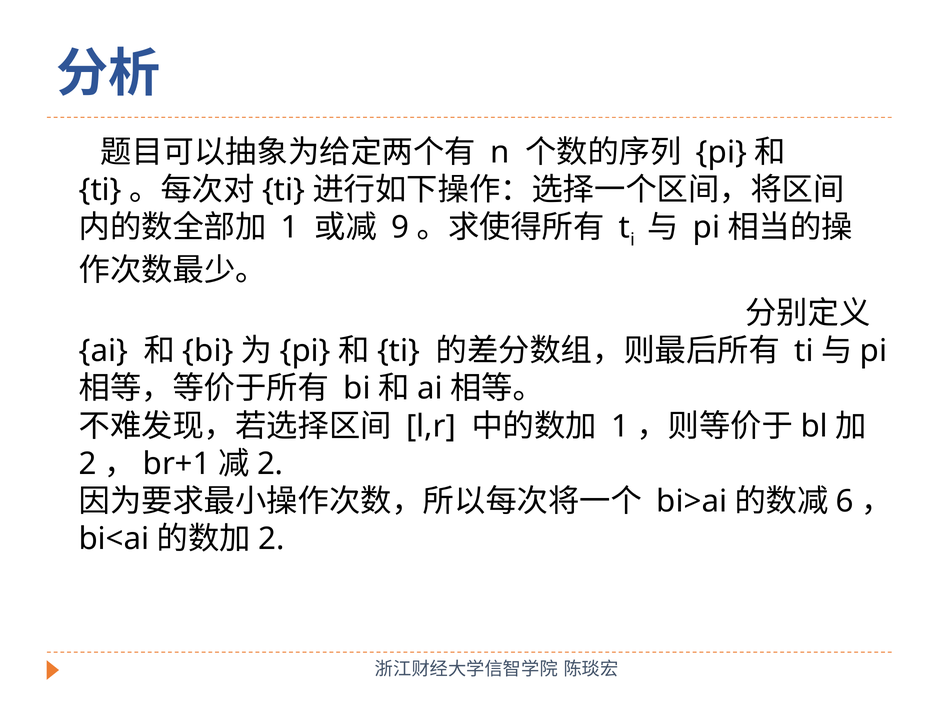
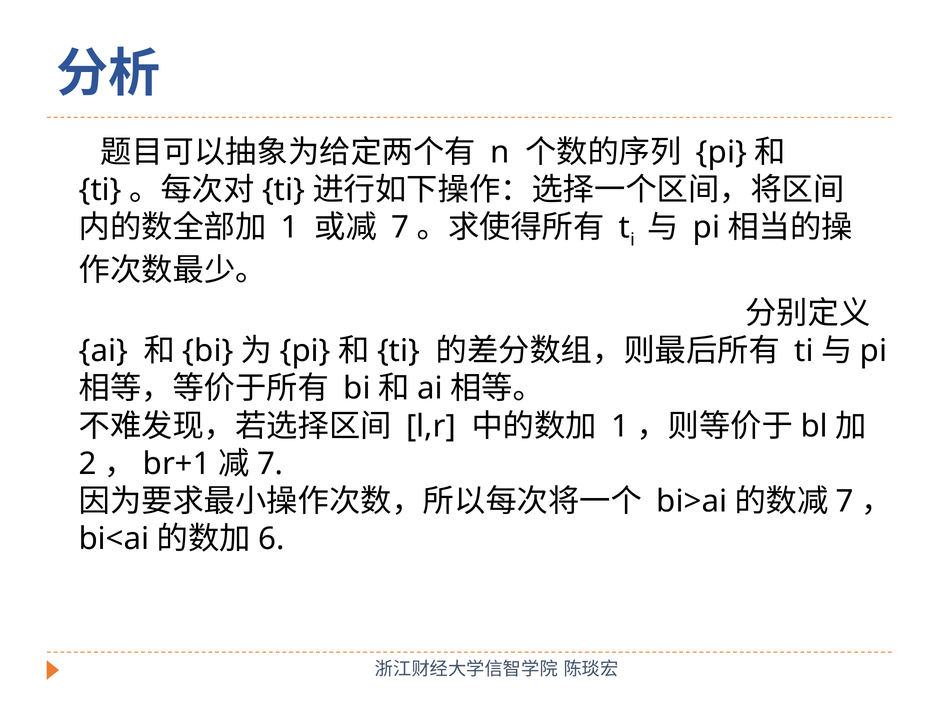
9: 9 -> 7 (400, 228)
2: 2 -> 7 (270, 464)
6: 6 -> 7 (845, 501)
2: 2 -> 6 (271, 539)
